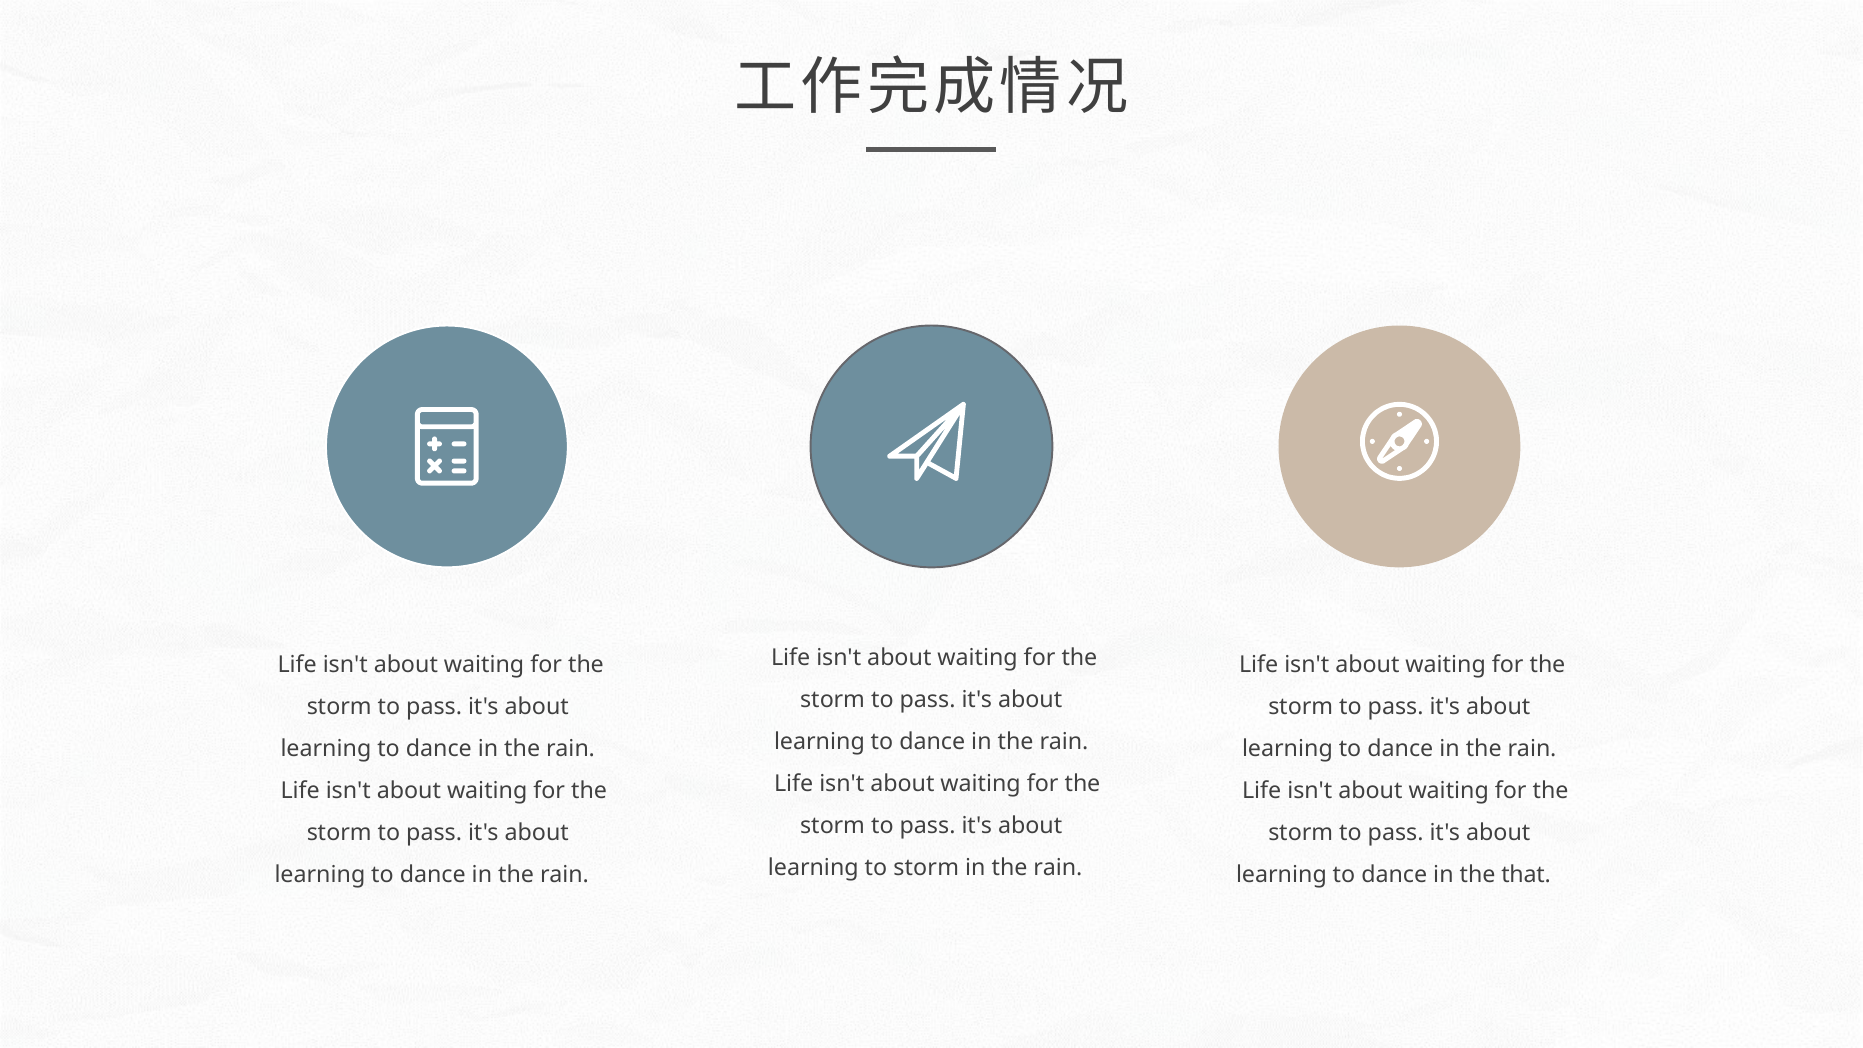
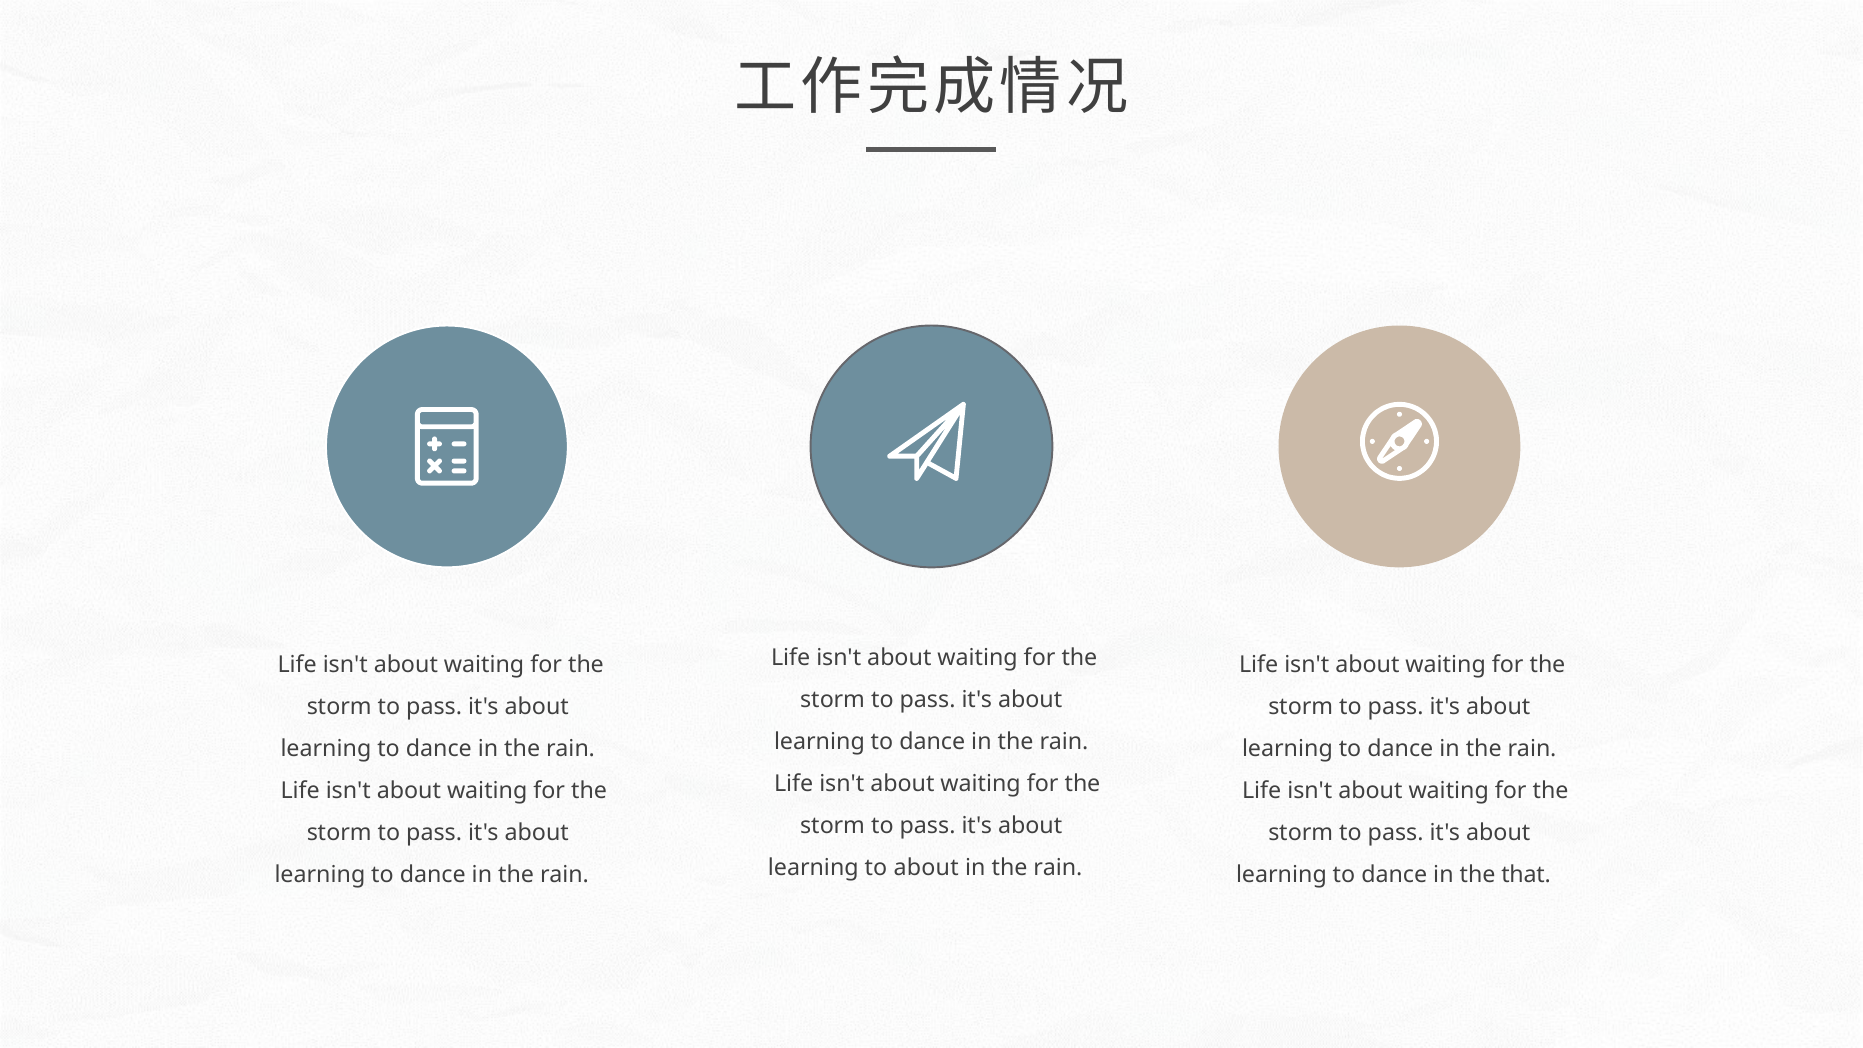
to storm: storm -> about (926, 868)
